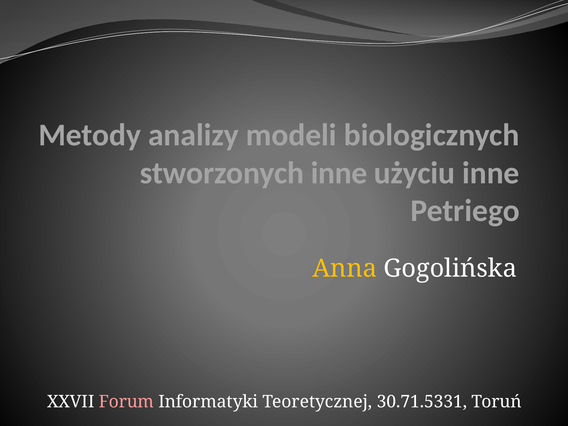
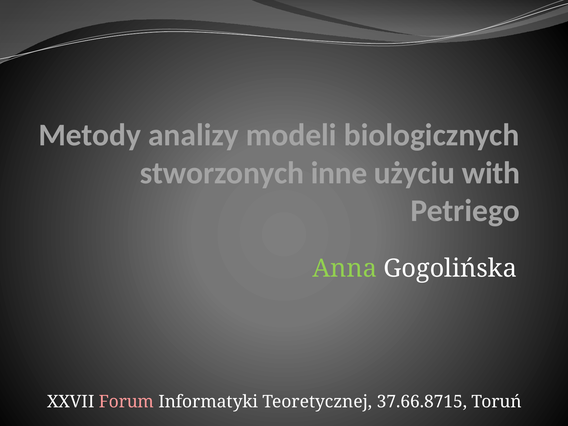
użyciu inne: inne -> with (491, 173)
Anna colour: yellow -> light green (345, 269)
30.71.5331: 30.71.5331 -> 37.66.8715 (422, 402)
